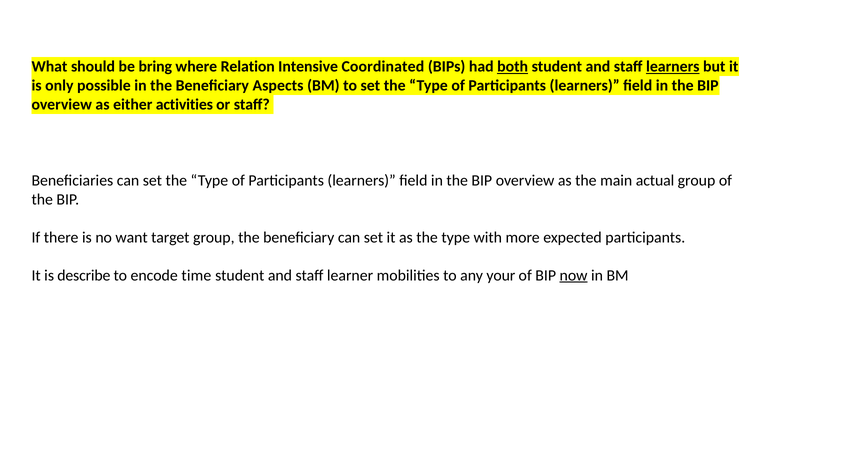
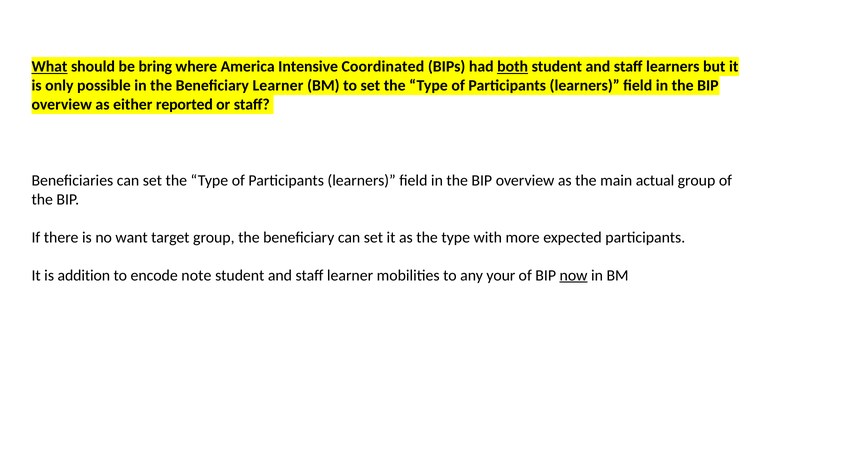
What underline: none -> present (49, 67)
Relation: Relation -> America (248, 67)
learners underline: present -> none (673, 67)
Beneficiary Aspects: Aspects -> Learner (278, 86)
activities: activities -> reported (184, 105)
describe: describe -> addition (84, 275)
time: time -> note (196, 275)
